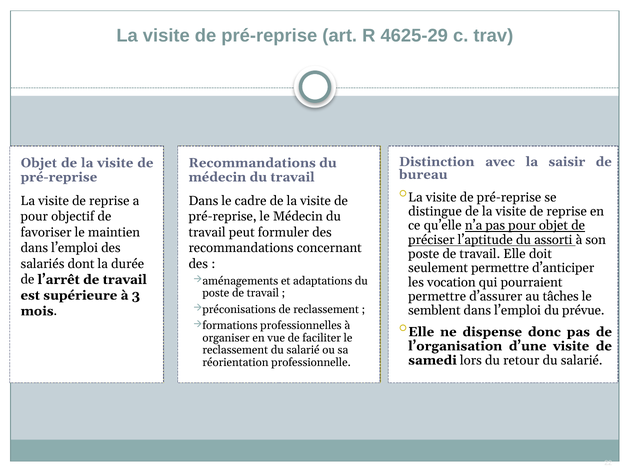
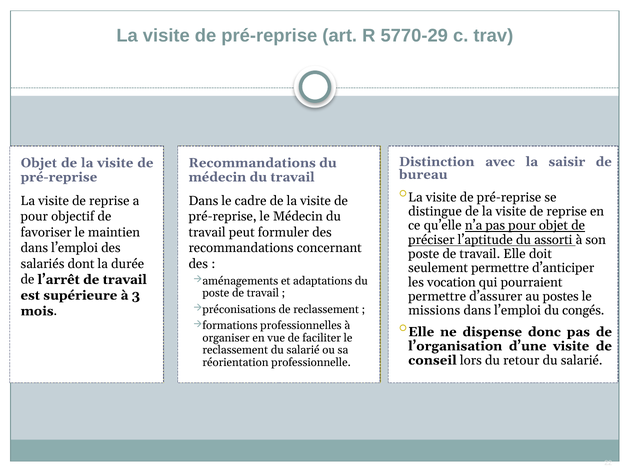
4625-29: 4625-29 -> 5770-29 (414, 36)
tâches: tâches -> postes (561, 297)
semblent: semblent -> missions (434, 311)
prévue: prévue -> congés (583, 311)
samedi: samedi -> conseil (432, 361)
